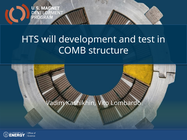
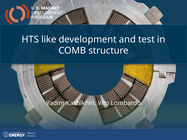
will: will -> like (49, 39)
